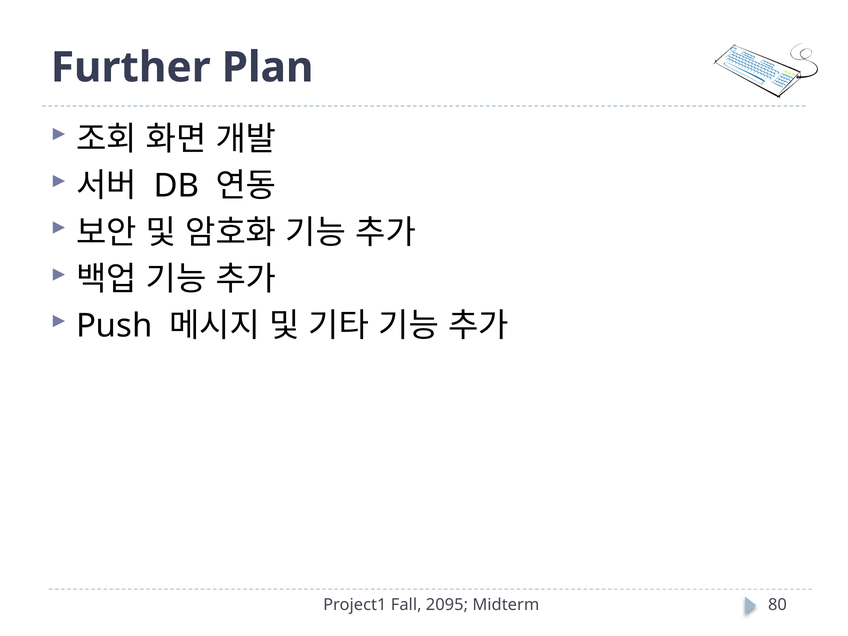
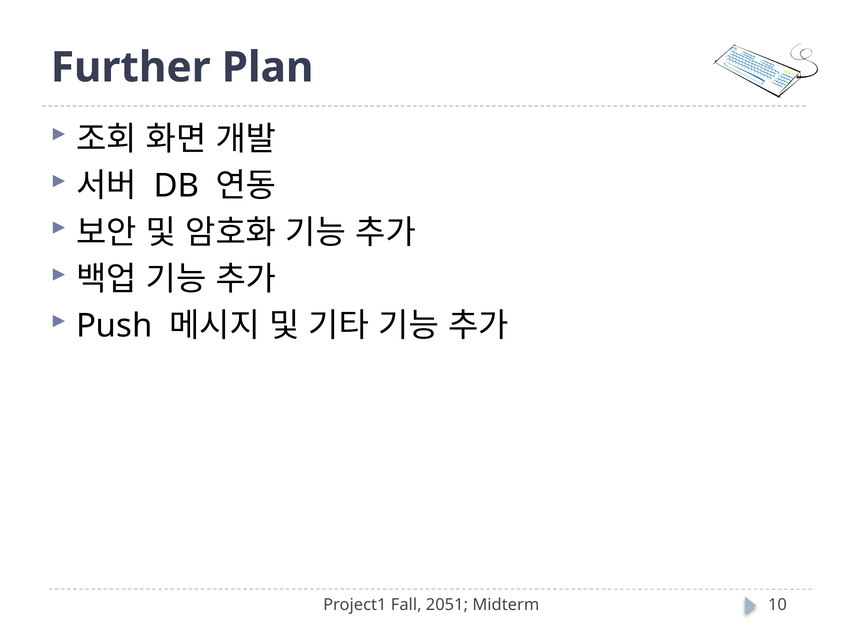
2095: 2095 -> 2051 (447, 605)
80: 80 -> 10 (777, 605)
